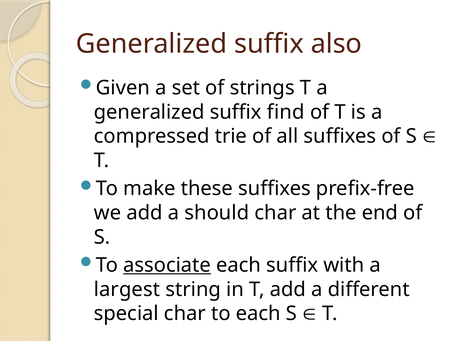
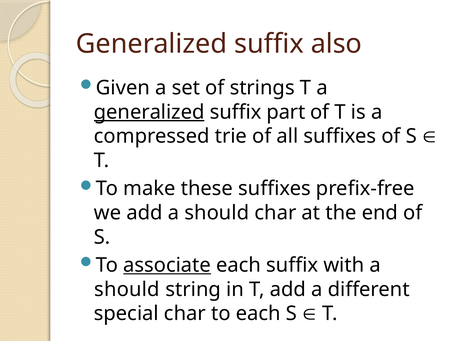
generalized underline: none -> present (149, 112)
find: find -> part (286, 112)
largest: largest -> should (127, 289)
